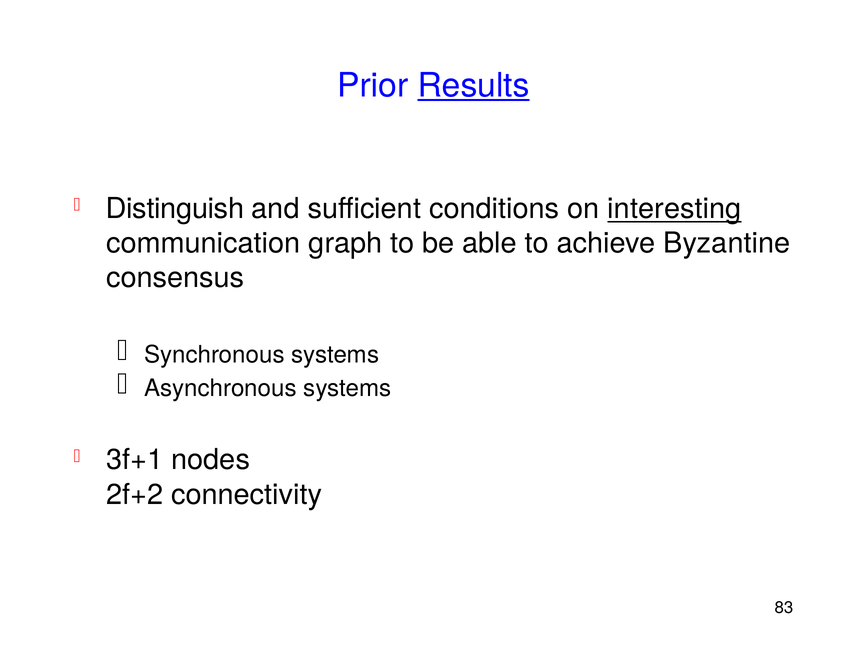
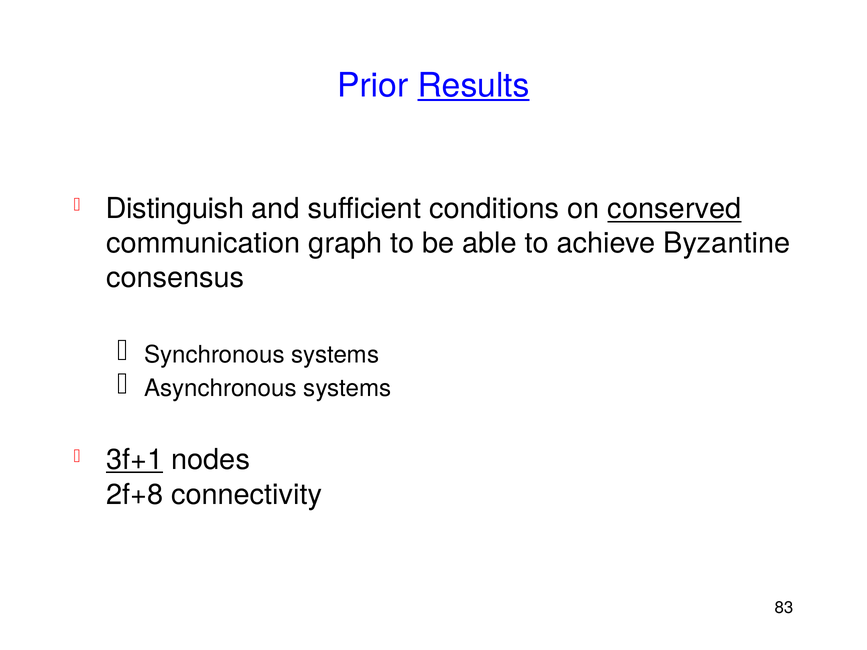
interesting: interesting -> conserved (675, 209)
3f+1 underline: none -> present (135, 460)
2f+2: 2f+2 -> 2f+8 (135, 495)
